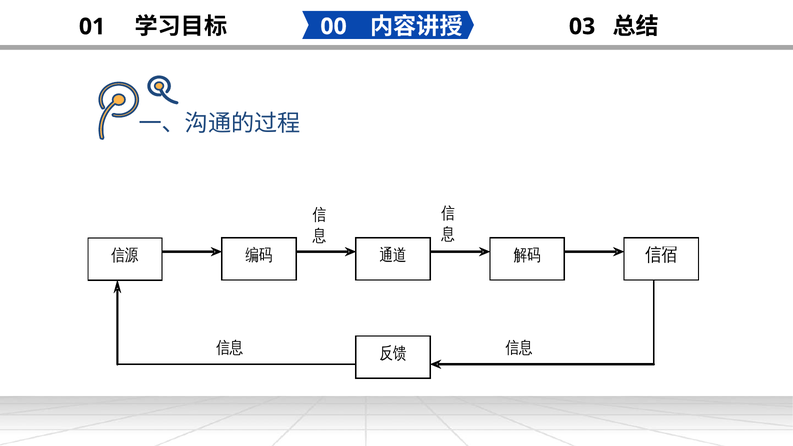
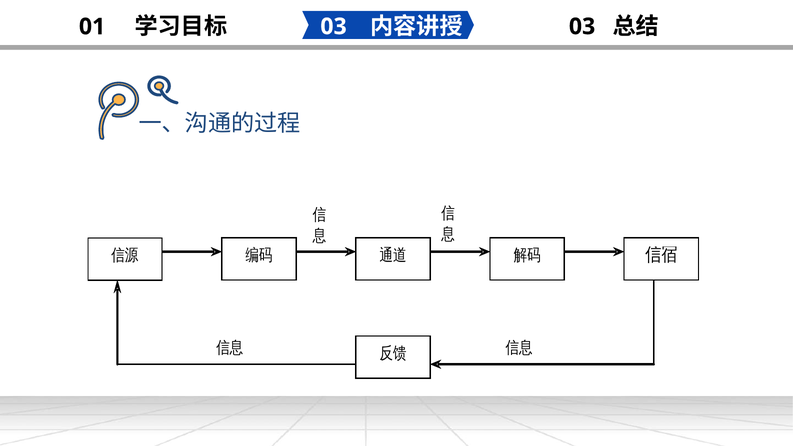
00: 00 -> 03 (334, 27)
